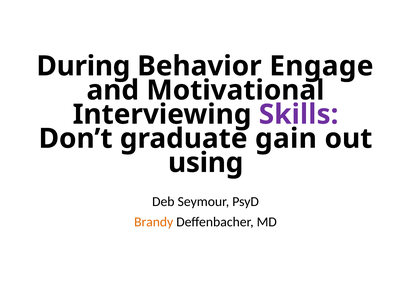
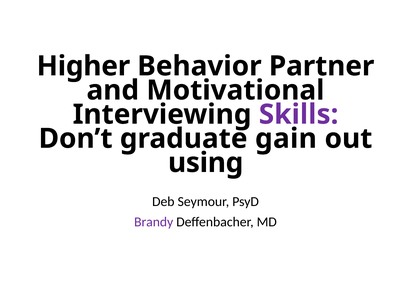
During: During -> Higher (83, 66)
Engage: Engage -> Partner (322, 66)
Brandy colour: orange -> purple (154, 222)
